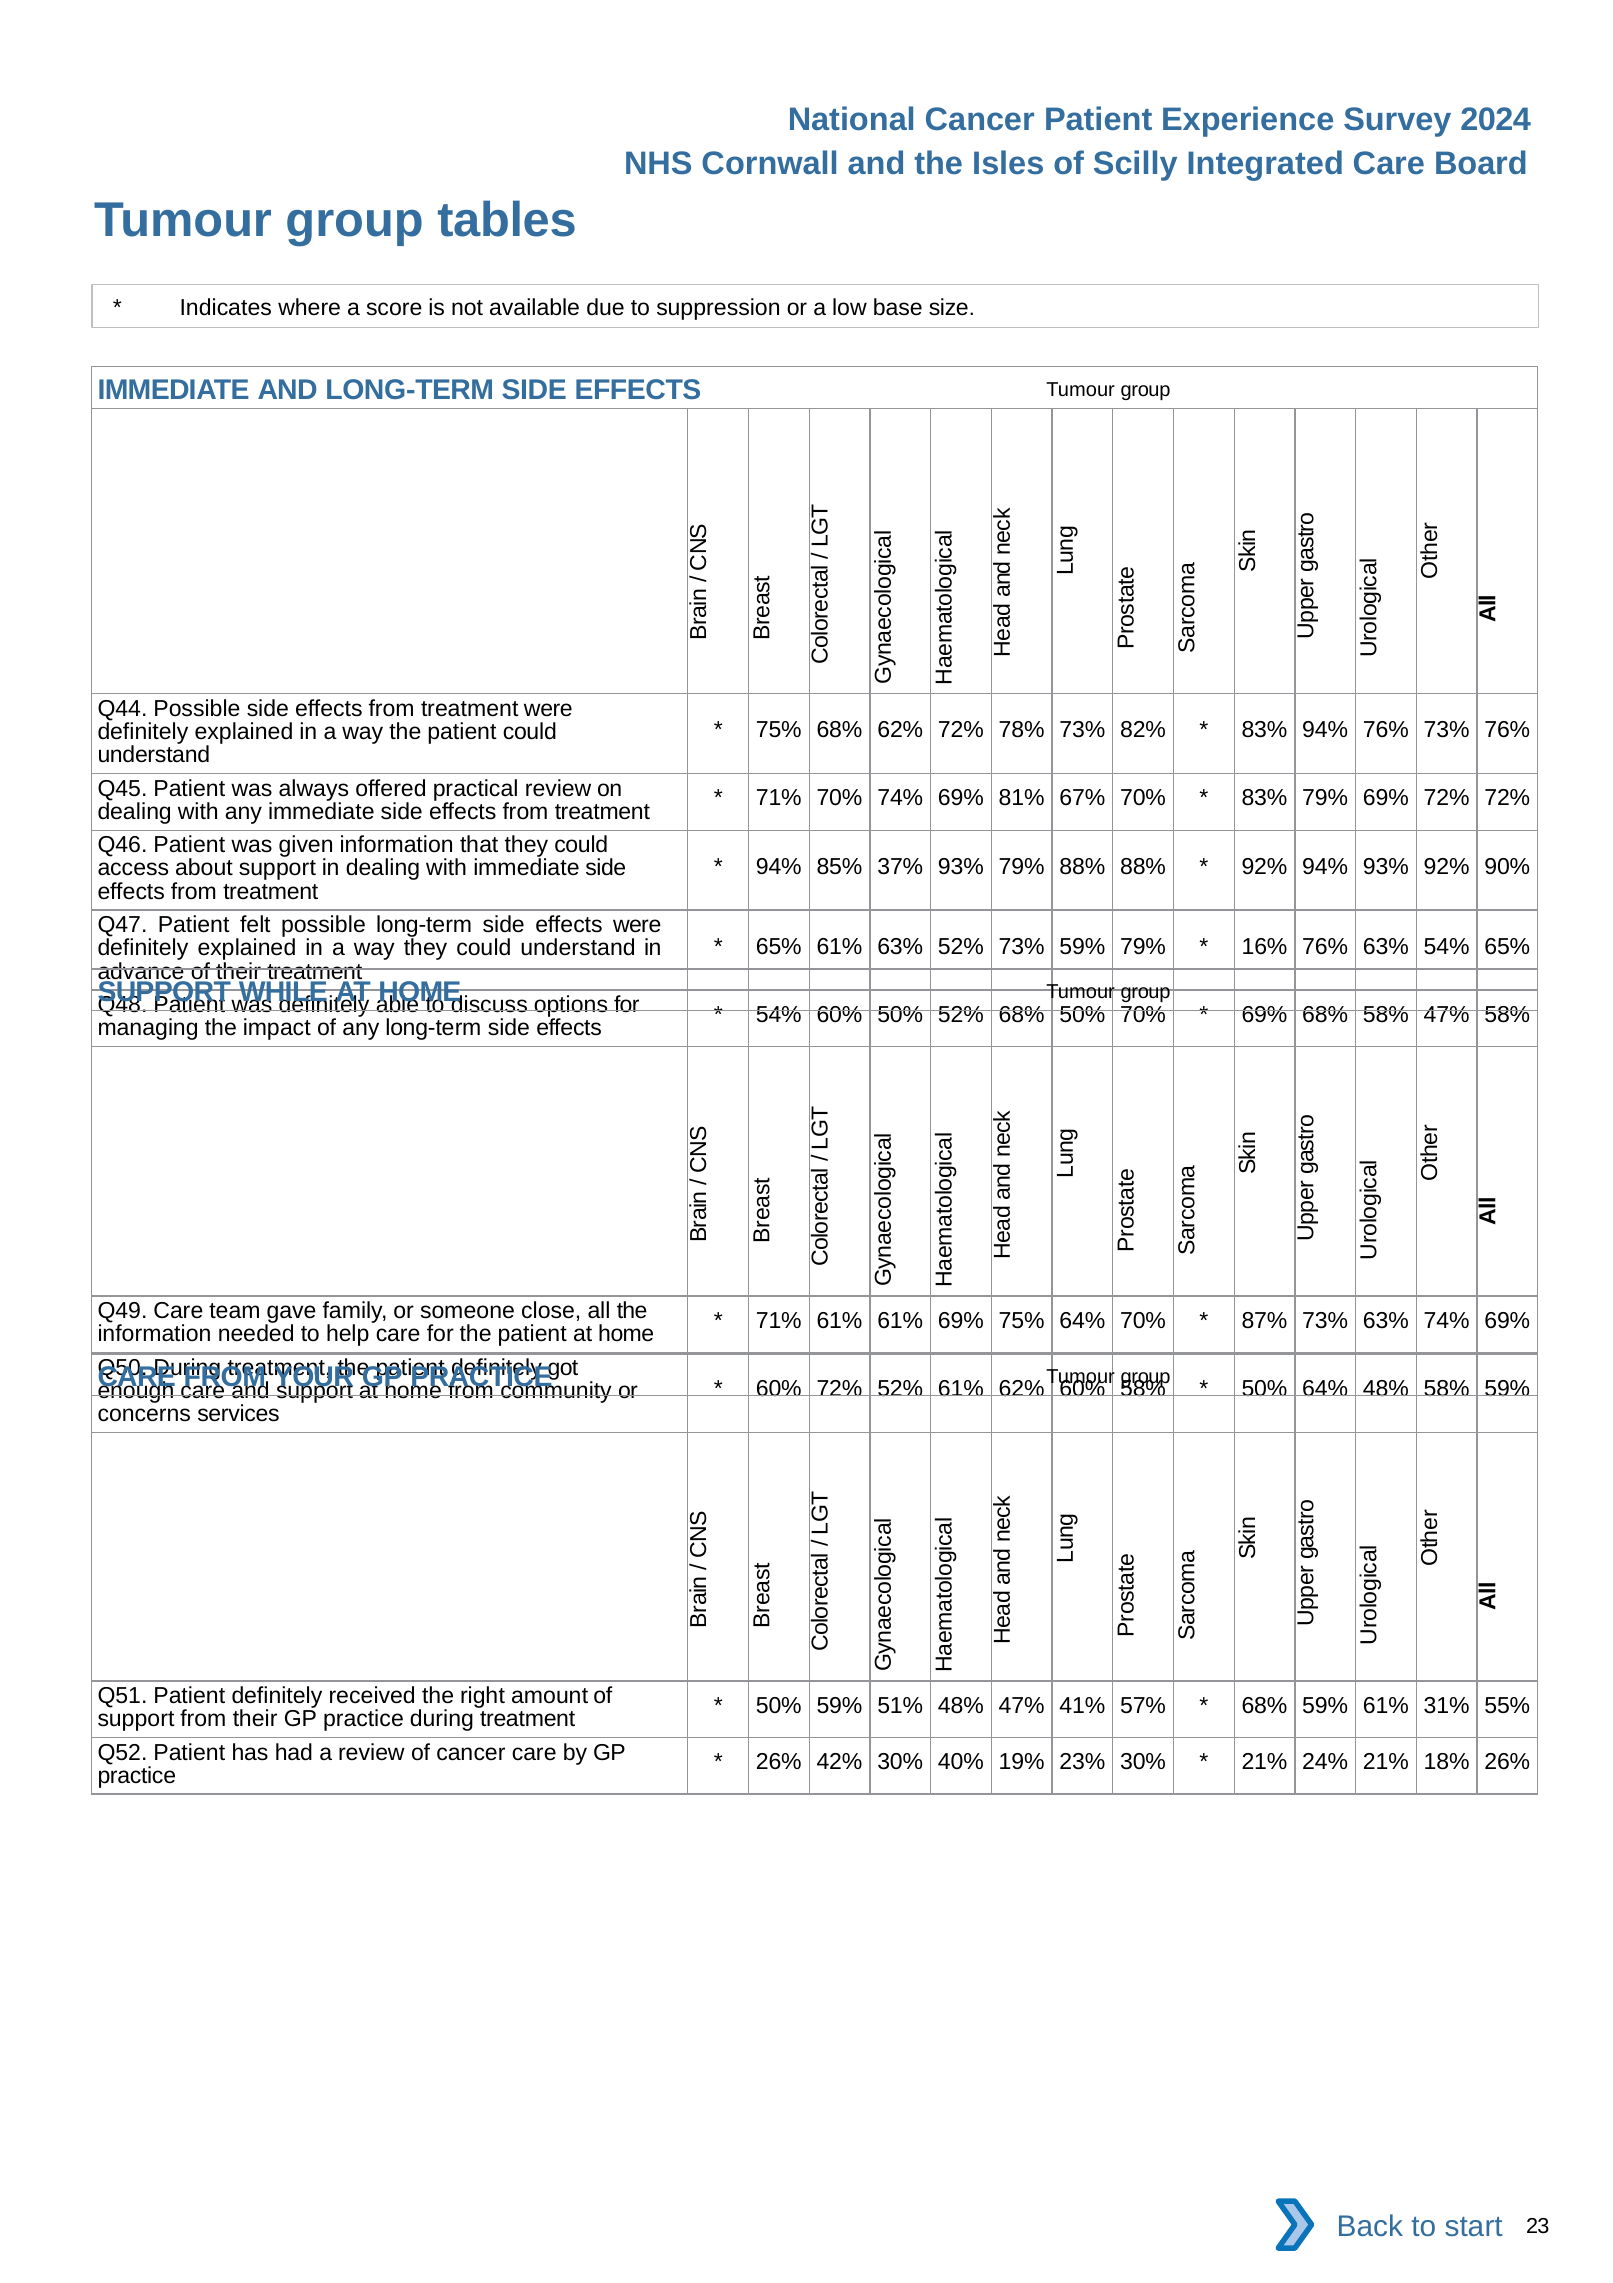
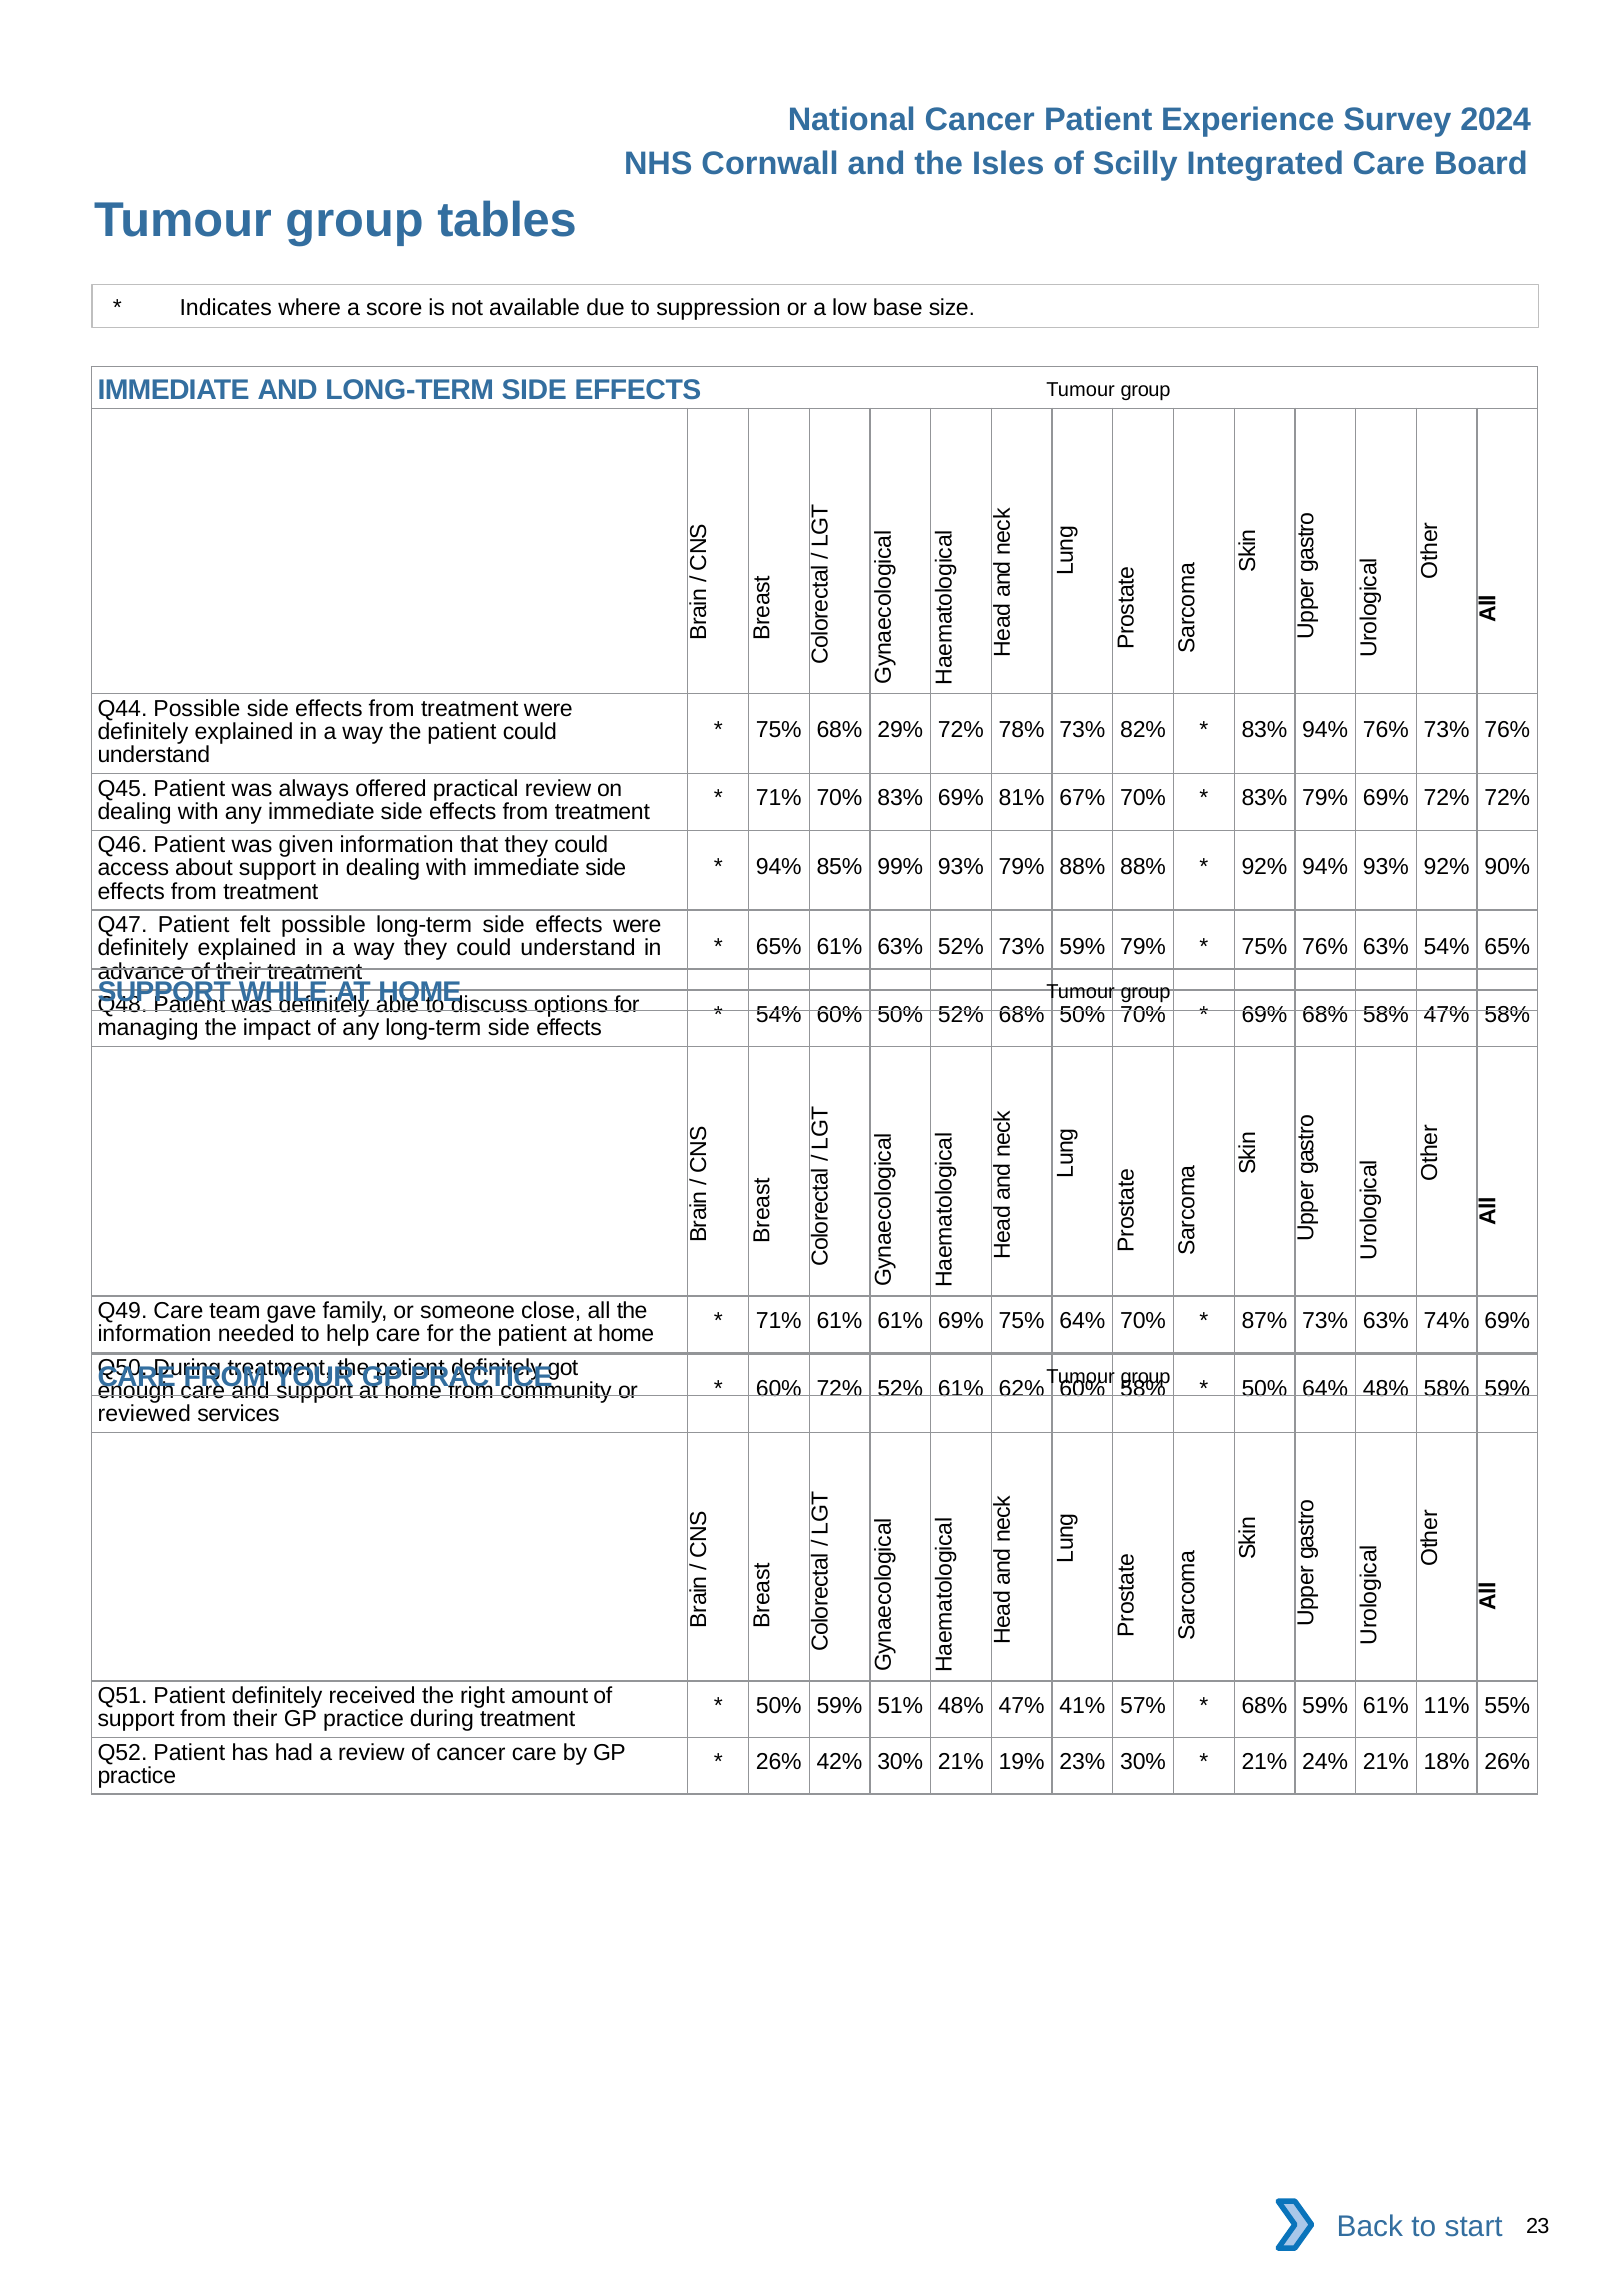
68% 62%: 62% -> 29% (900, 730)
70% 74%: 74% -> 83% (900, 798)
37%: 37% -> 99% (900, 866)
16%: 16% -> 75% (1264, 946)
concerns: concerns -> reviewed (144, 1414)
31%: 31% -> 11% (1447, 1705)
30% 40%: 40% -> 21% (961, 1762)
